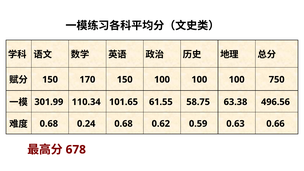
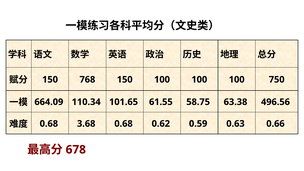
170: 170 -> 768 (87, 80)
301.99: 301.99 -> 664.09 (49, 102)
0.24: 0.24 -> 3.68 (86, 124)
